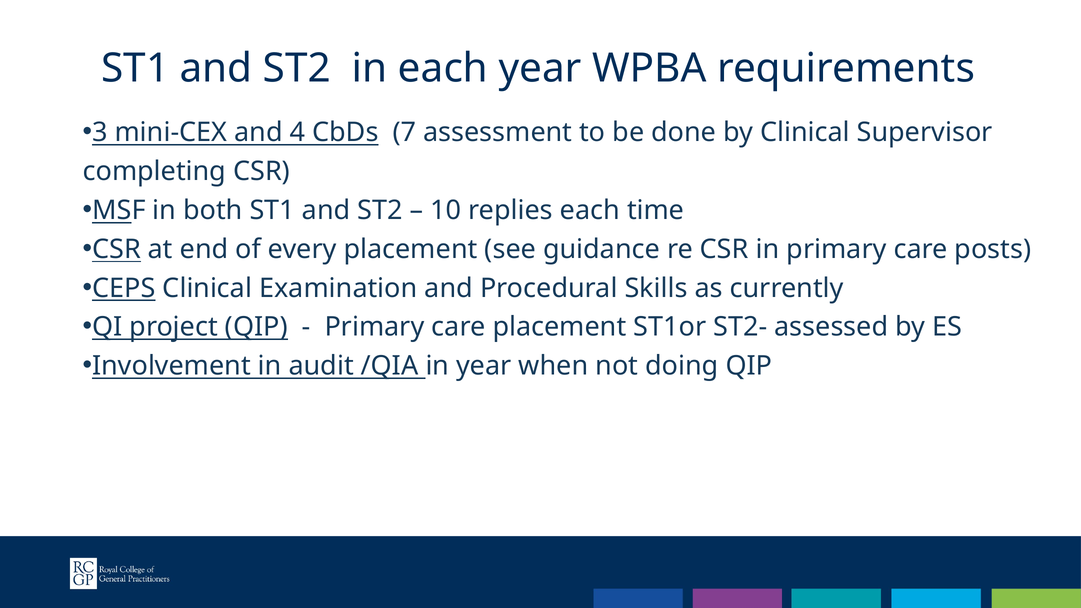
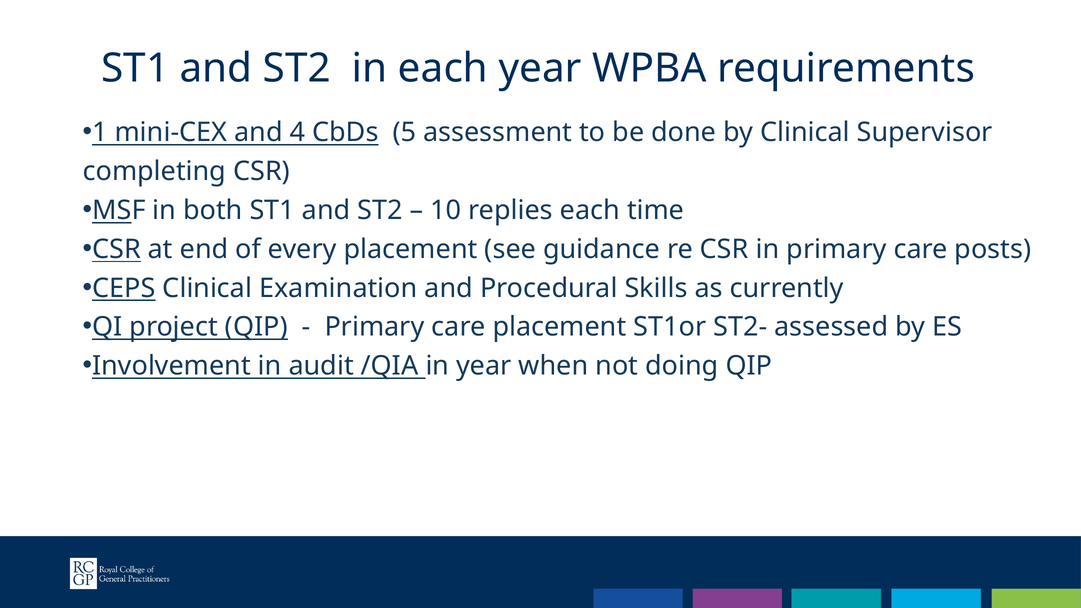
3: 3 -> 1 (100, 132)
7: 7 -> 5 (404, 132)
